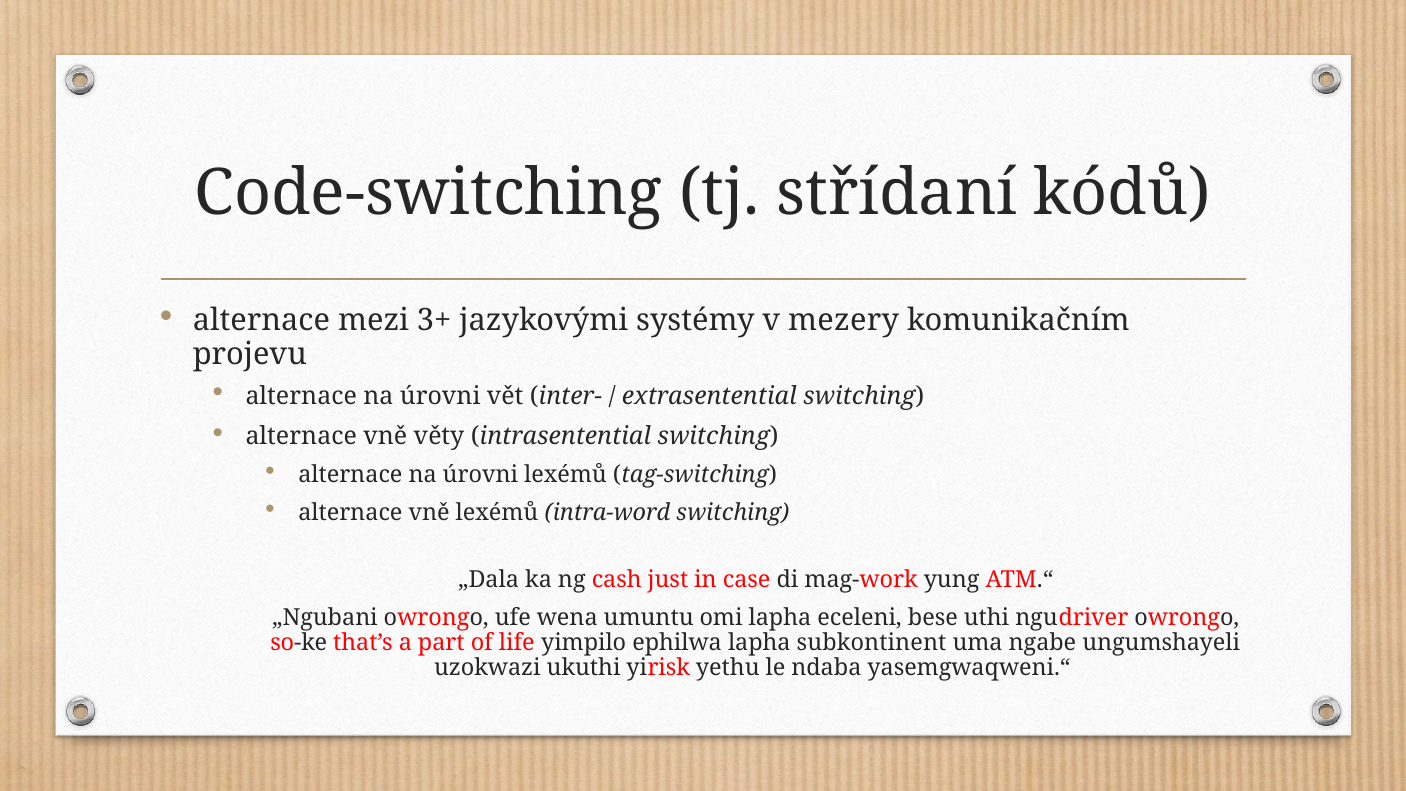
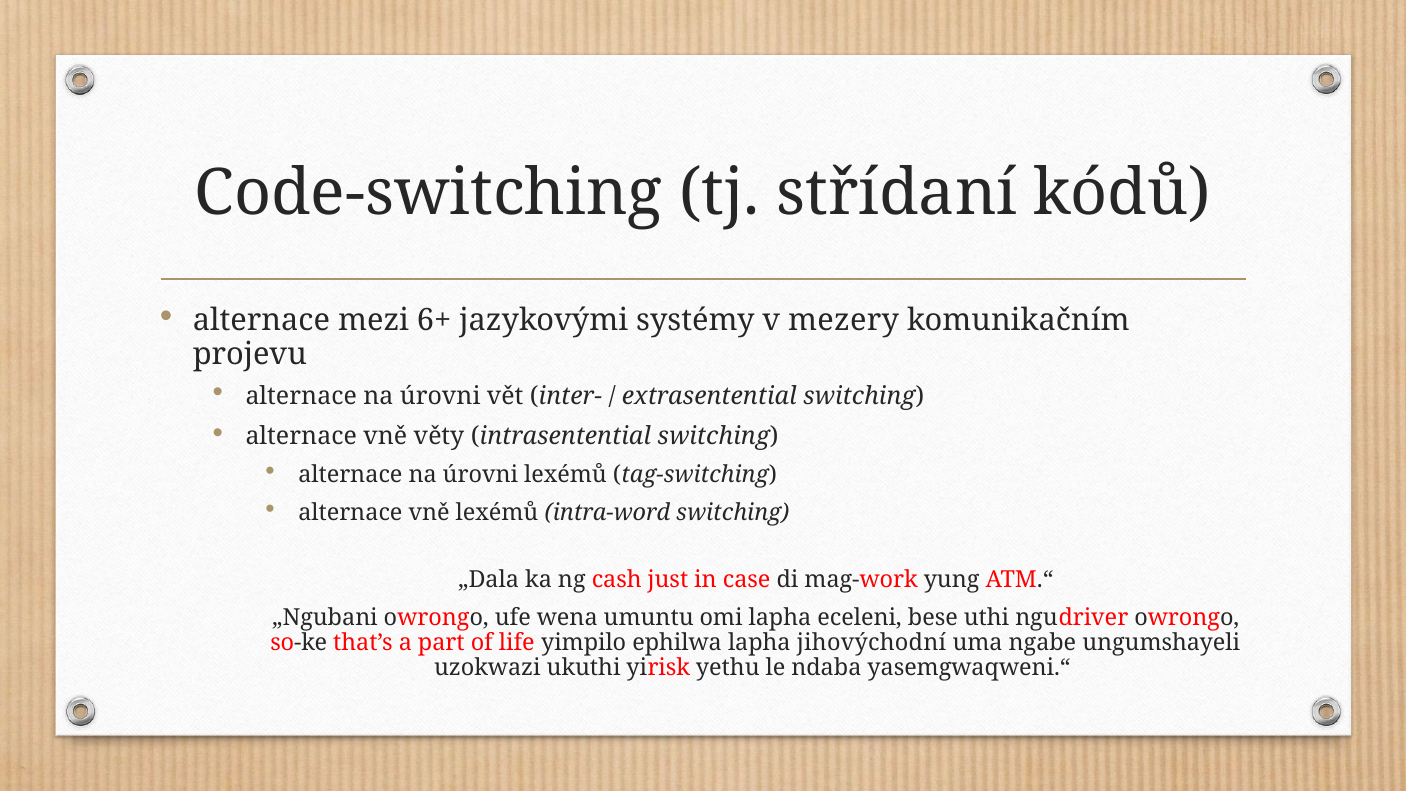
3+: 3+ -> 6+ (434, 321)
subkontinent: subkontinent -> jihovýchodní (872, 643)
